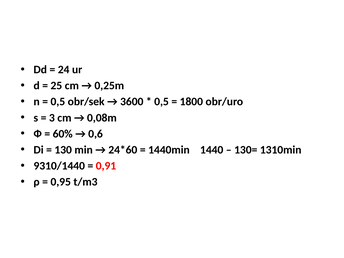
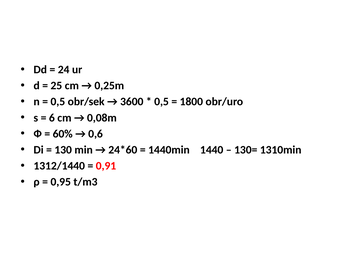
3: 3 -> 6 (52, 118)
9310/1440: 9310/1440 -> 1312/1440 (59, 166)
